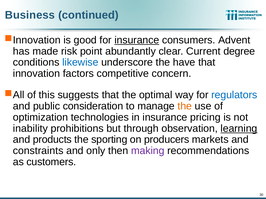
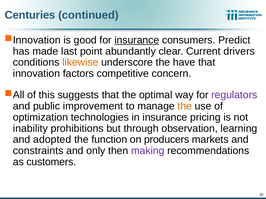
Business: Business -> Centuries (30, 15)
Advent: Advent -> Predict (234, 40)
risk: risk -> last (69, 51)
degree: degree -> drivers (239, 51)
likewise colour: blue -> orange (80, 63)
regulators colour: blue -> purple (234, 95)
consideration: consideration -> improvement (93, 106)
learning underline: present -> none (239, 129)
products: products -> adopted (52, 140)
sporting: sporting -> function (109, 140)
